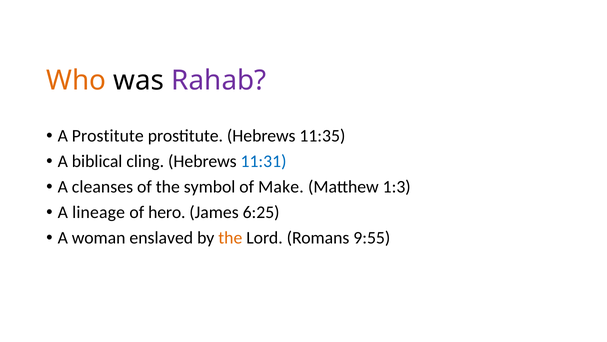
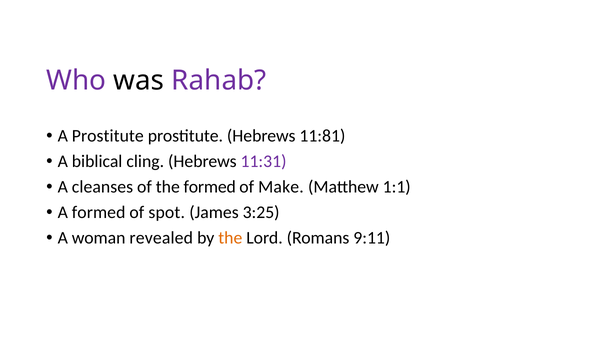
Who colour: orange -> purple (76, 81)
11:35: 11:35 -> 11:81 (322, 136)
11:31 colour: blue -> purple (264, 161)
the symbol: symbol -> formed (210, 187)
1:3: 1:3 -> 1:1 (397, 187)
A lineage: lineage -> formed (99, 212)
hero: hero -> spot (167, 212)
6:25: 6:25 -> 3:25 (261, 212)
enslaved: enslaved -> revealed (161, 238)
9:55: 9:55 -> 9:11 (372, 238)
